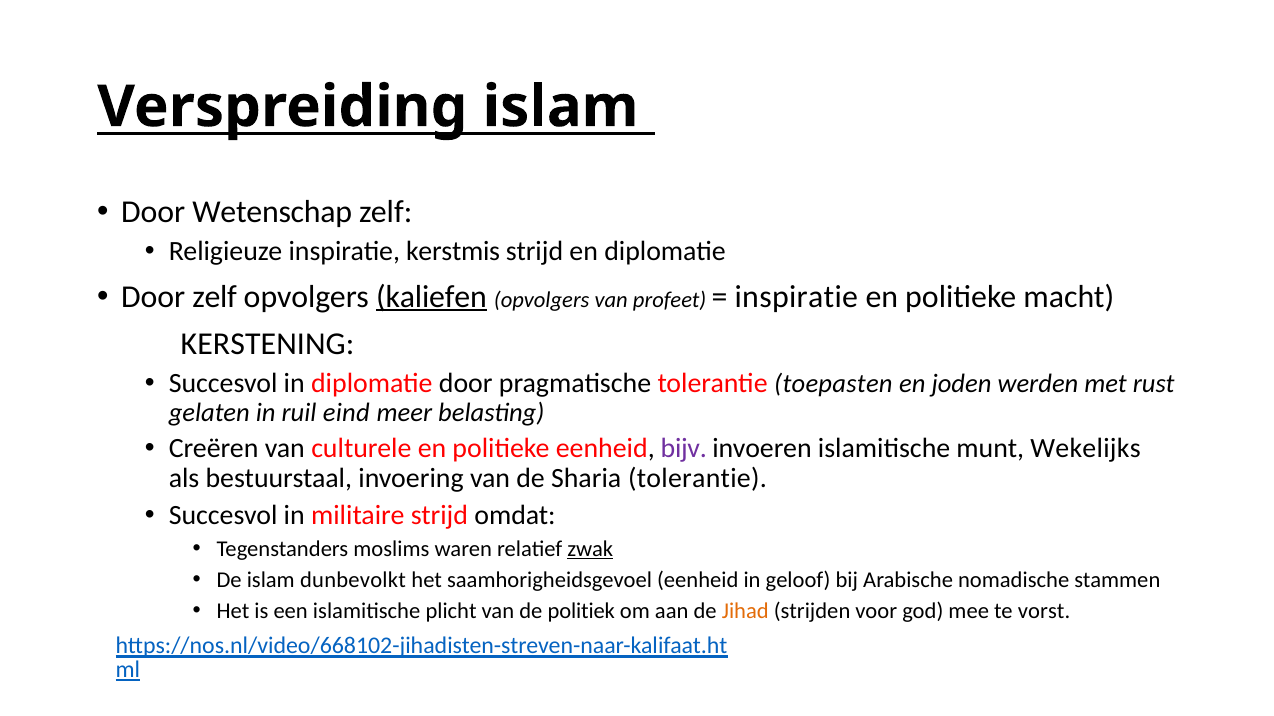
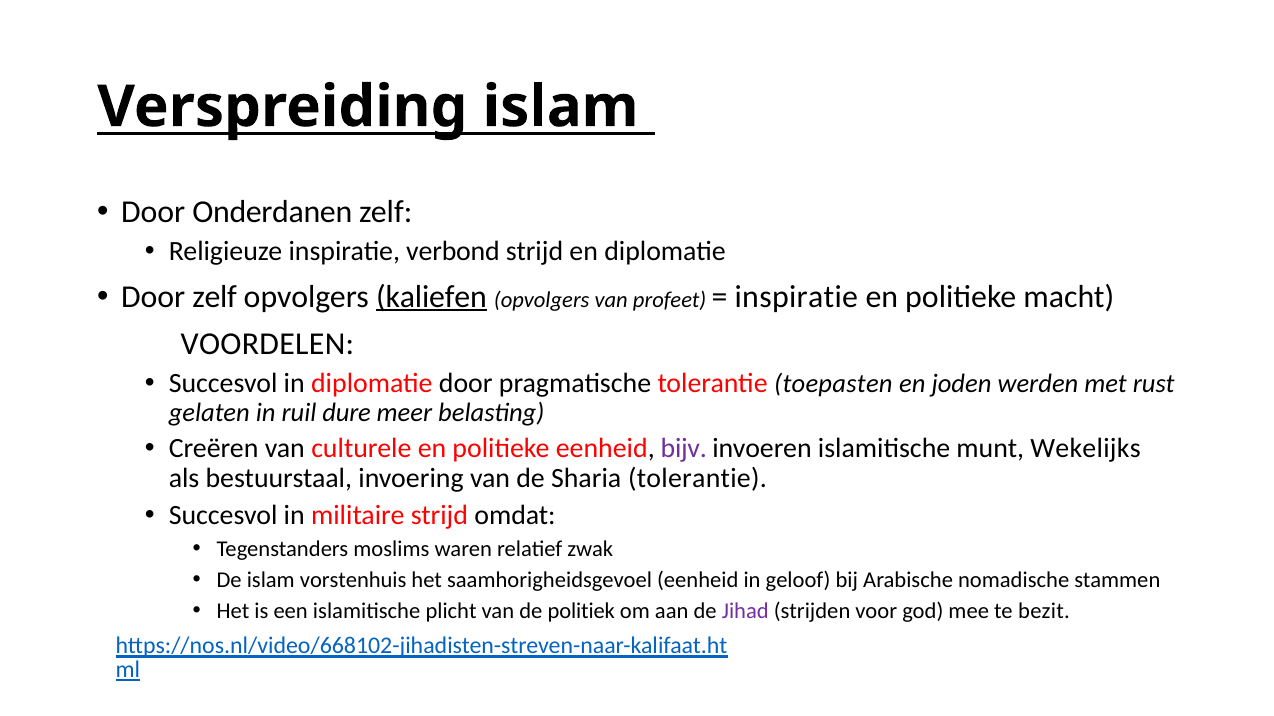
Wetenschap: Wetenschap -> Onderdanen (272, 213)
kerstmis: kerstmis -> verbond (453, 251)
KERSTENING: KERSTENING -> VOORDELEN (267, 345)
eind: eind -> dure (347, 413)
zwak underline: present -> none (590, 550)
dunbevolkt: dunbevolkt -> vorstenhuis (353, 581)
Jihad colour: orange -> purple (745, 612)
vorst: vorst -> bezit (1044, 612)
